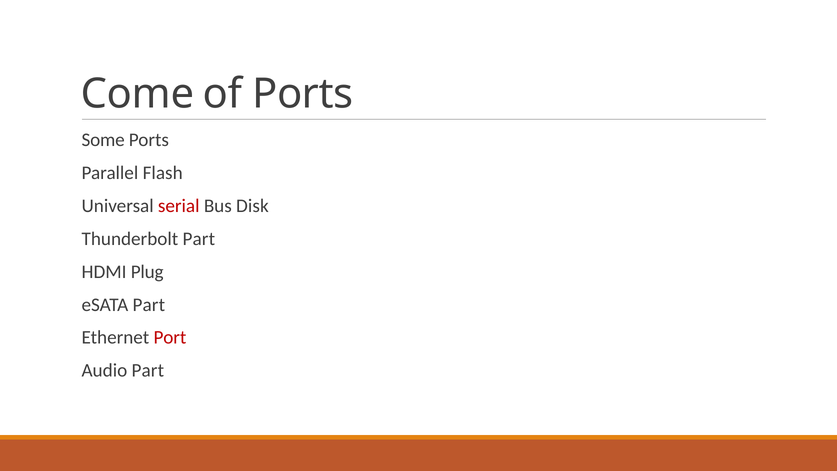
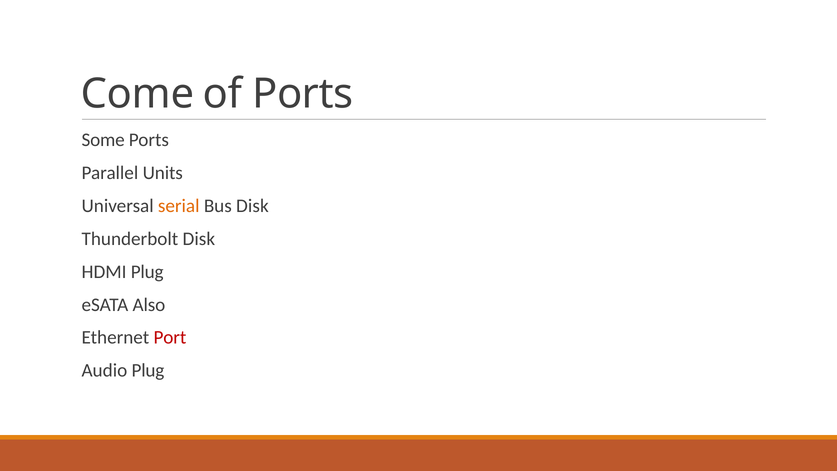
Flash: Flash -> Units (163, 173)
serial colour: red -> orange (179, 206)
Thunderbolt Part: Part -> Disk (199, 239)
eSATA Part: Part -> Also (149, 305)
Audio Part: Part -> Plug (148, 370)
